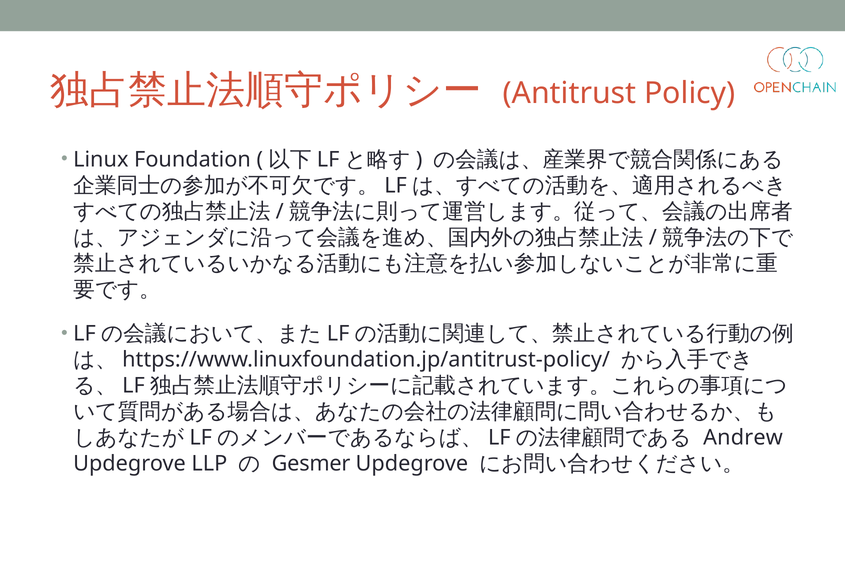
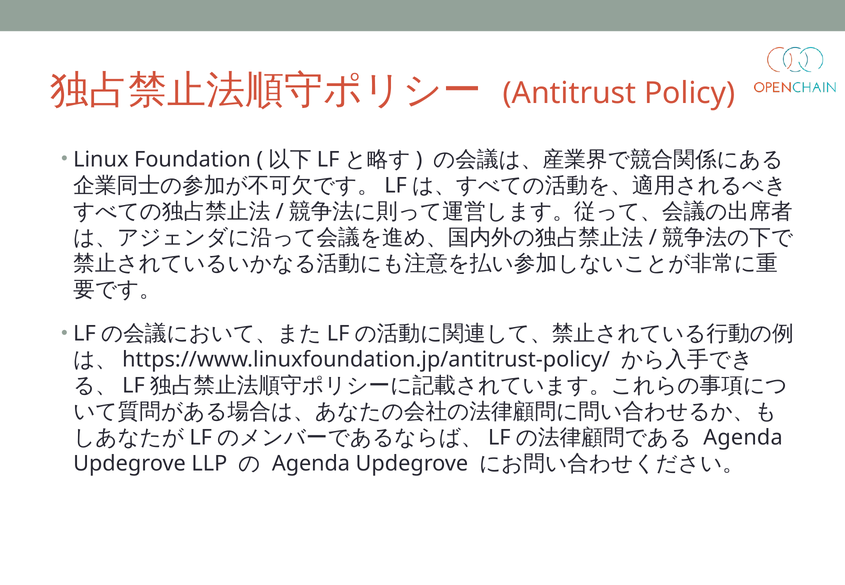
Andrew: Andrew -> Agenda (743, 438)
Gesmer: Gesmer -> Agenda (311, 464)
